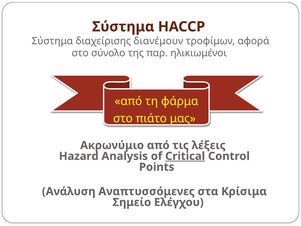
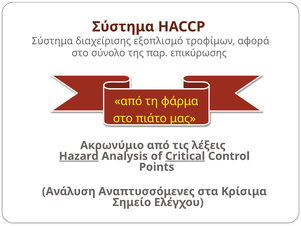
διανέμουν: διανέμουν -> εξοπλισμό (158, 41)
ηλικιωμένοι: ηλικιωμένοι -> επικύρωσης (199, 53)
Hazard underline: none -> present (79, 156)
